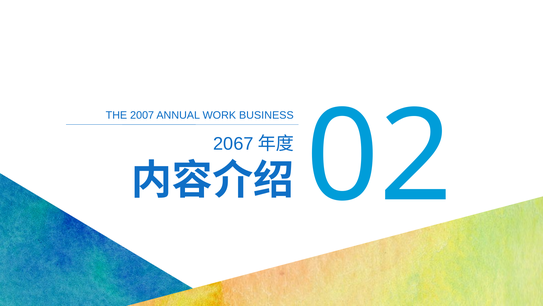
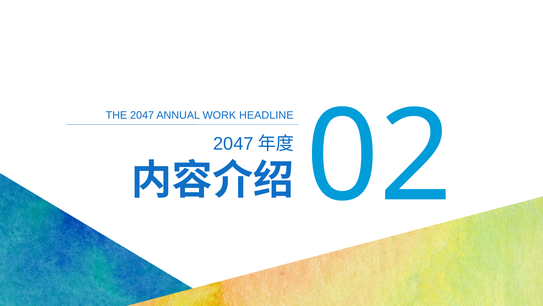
THE 2007: 2007 -> 2047 (142, 115)
BUSINESS: BUSINESS -> HEADLINE (266, 115)
2067: 2067 -> 2047 (233, 144)
